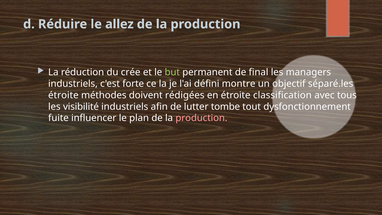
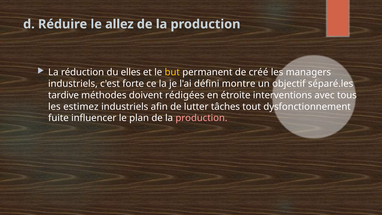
crée: crée -> elles (131, 72)
but colour: light green -> yellow (172, 72)
final: final -> créé (259, 72)
étroite: étroite -> tardive (63, 95)
classification: classification -> interventions (282, 95)
visibilité: visibilité -> estimez (81, 107)
tombe: tombe -> tâches (225, 107)
